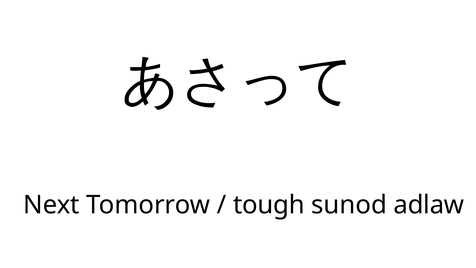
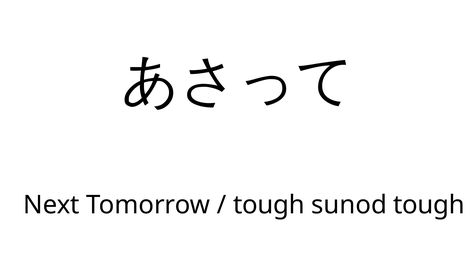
sunod adlaw: adlaw -> tough (429, 205)
